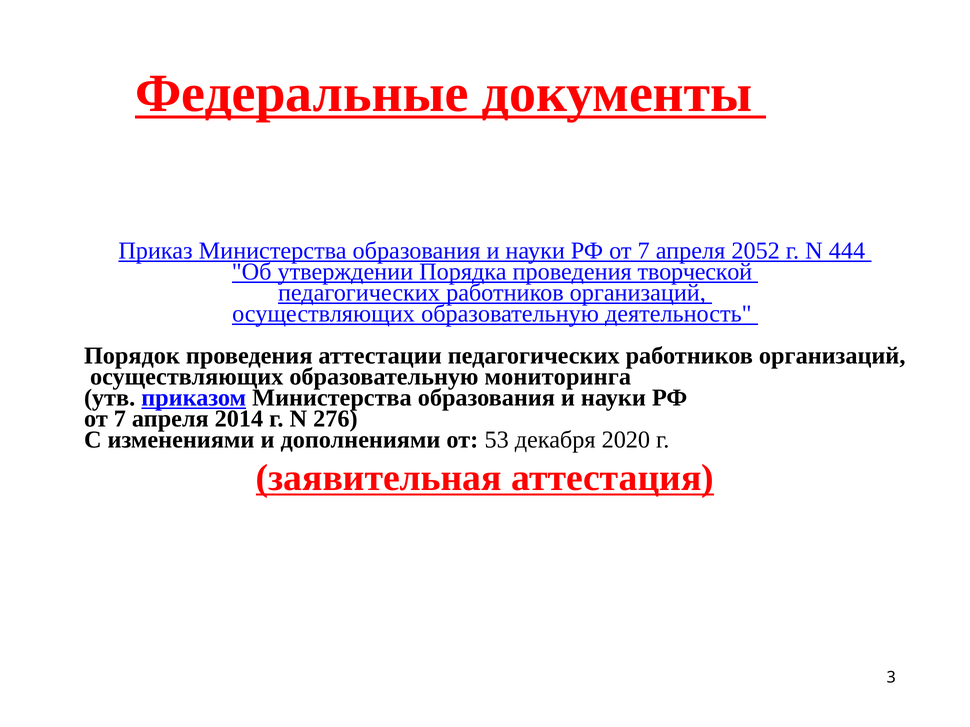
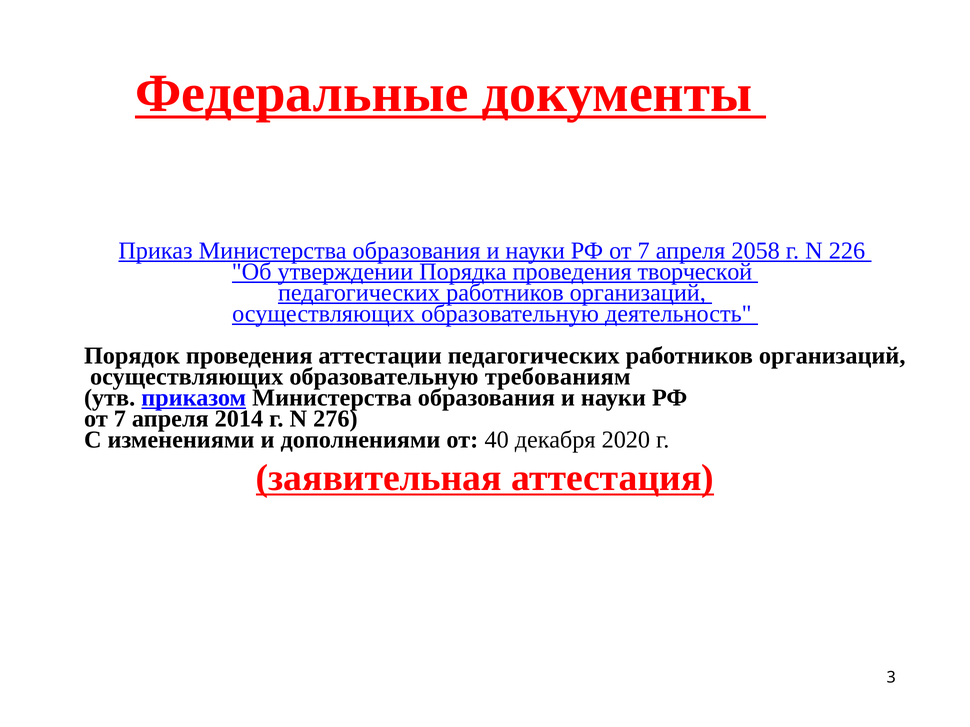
2052: 2052 -> 2058 (756, 251)
444: 444 -> 226 (847, 251)
мониторинга: мониторинга -> требованиям (558, 377)
53: 53 -> 40 (497, 440)
